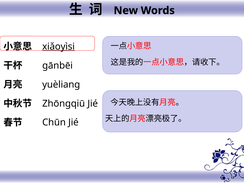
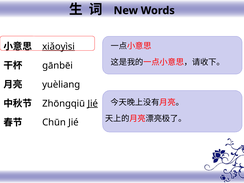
Jié underline: none -> present (93, 103)
